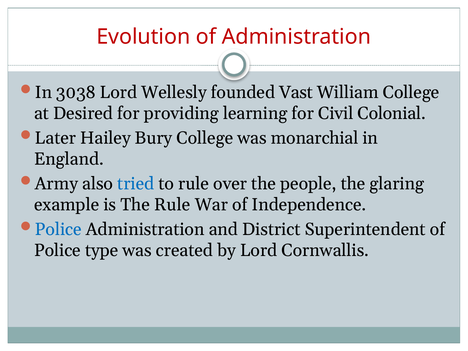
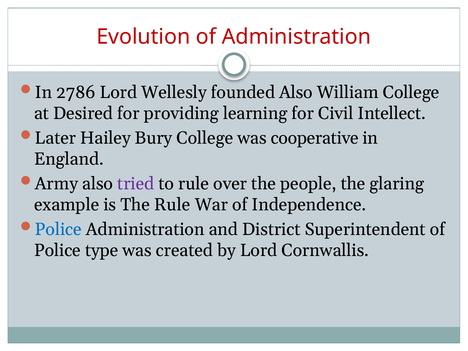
3038: 3038 -> 2786 (76, 92)
founded Vast: Vast -> Also (296, 92)
Colonial: Colonial -> Intellect (392, 113)
monarchial: monarchial -> cooperative (315, 138)
tried colour: blue -> purple (136, 184)
